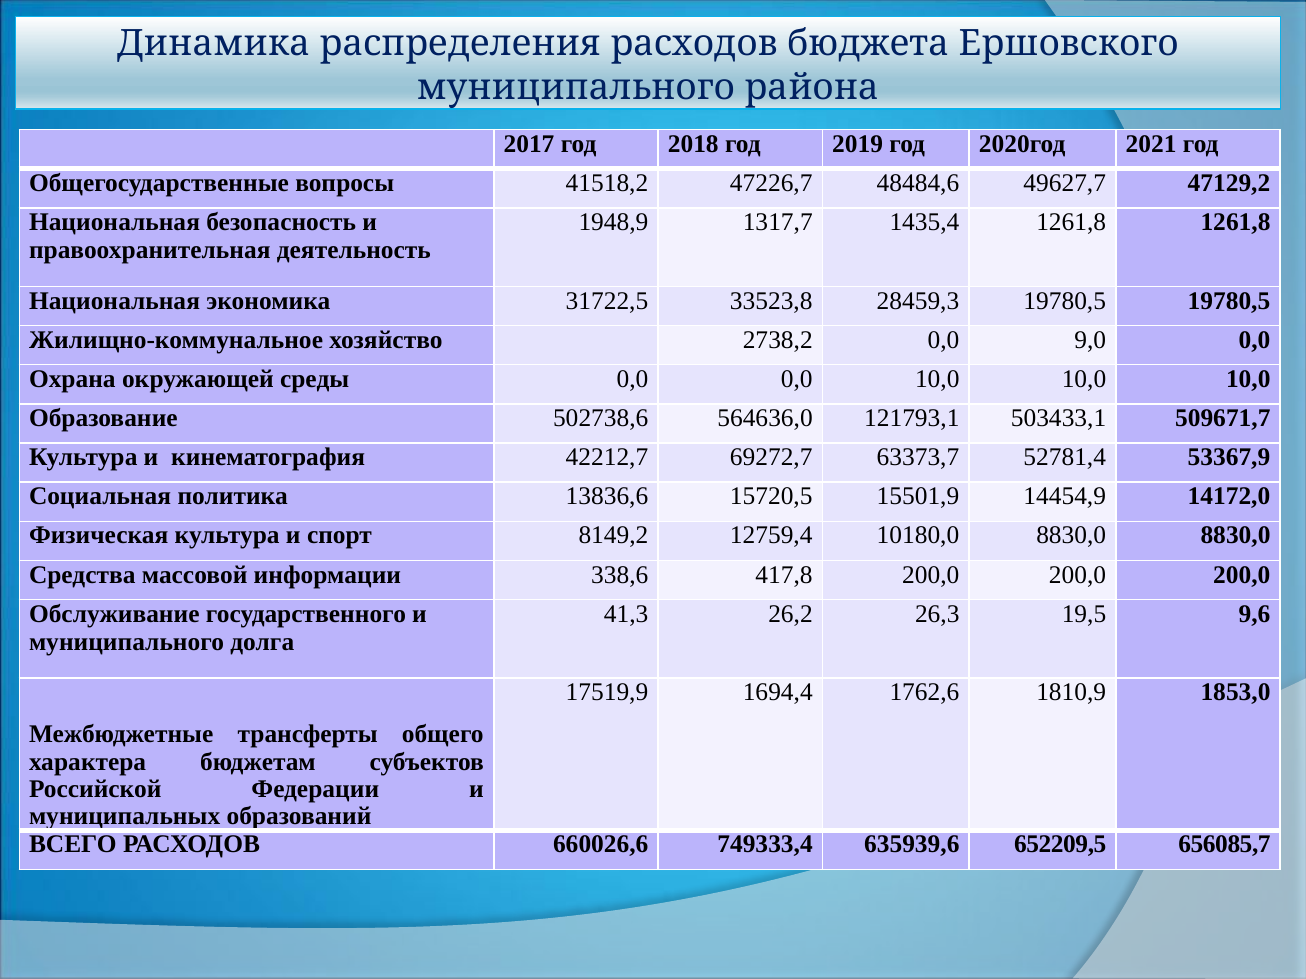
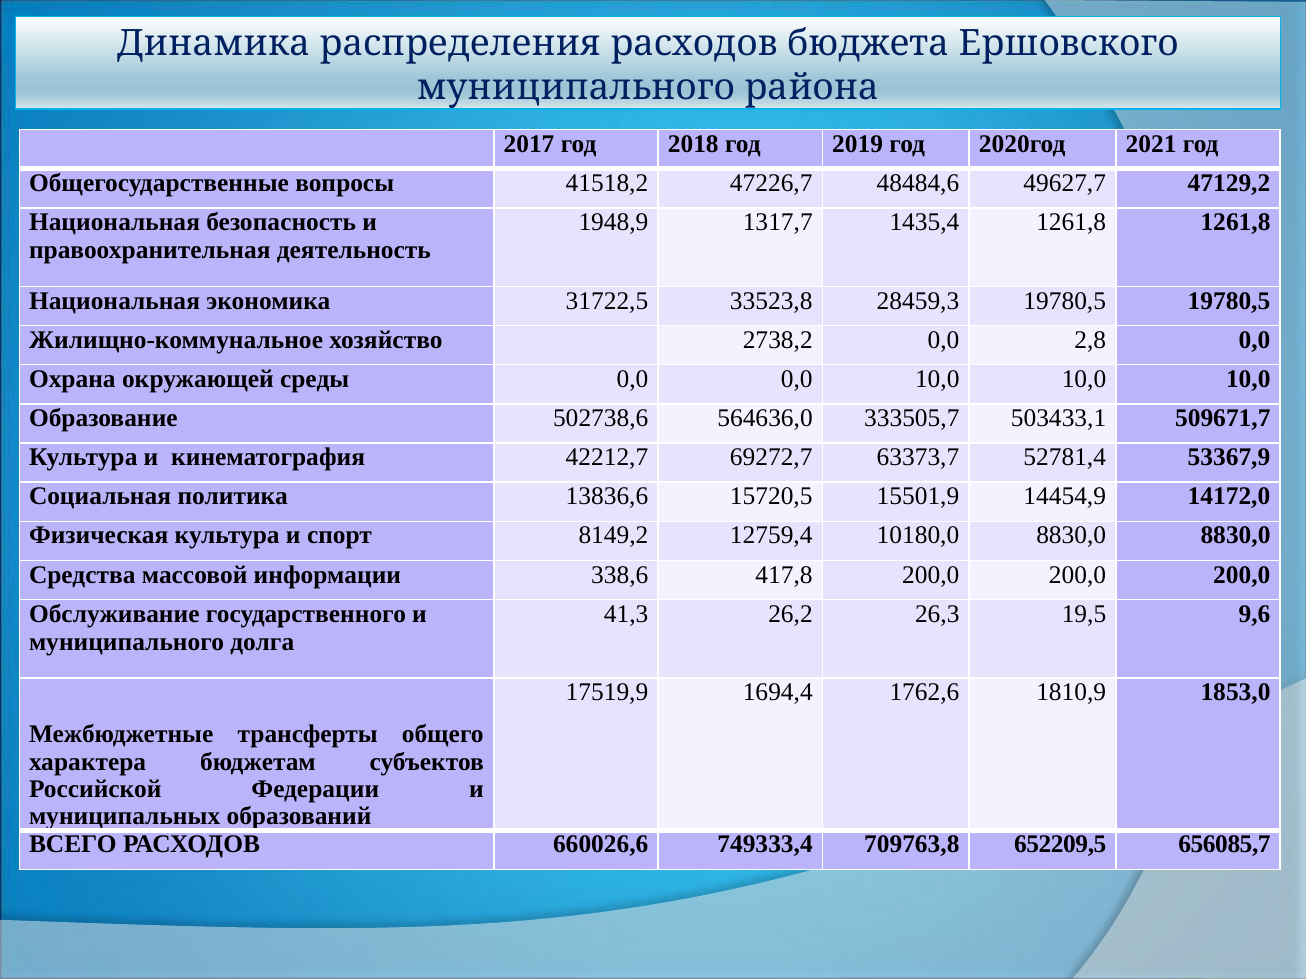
9,0: 9,0 -> 2,8 (1090, 340)
121793,1: 121793,1 -> 333505,7 (912, 418)
635939,6: 635939,6 -> 709763,8 (912, 845)
